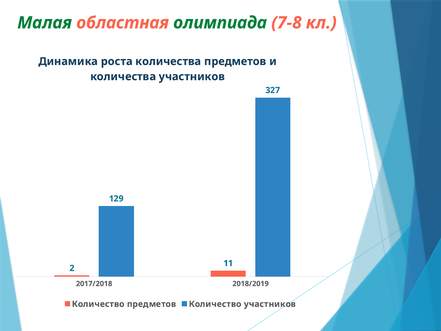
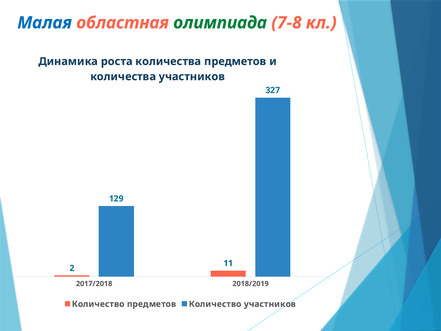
Малая colour: green -> blue (45, 23)
